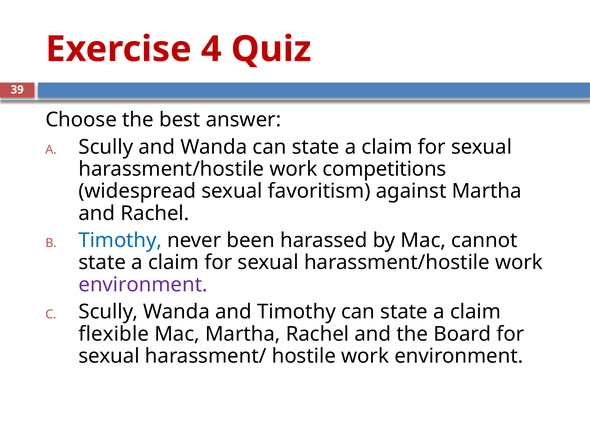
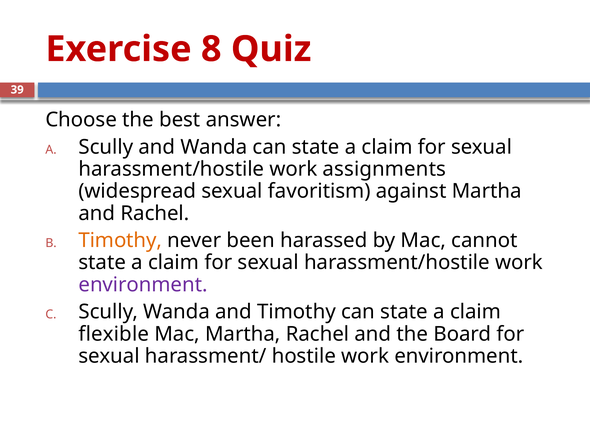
4: 4 -> 8 (211, 49)
competitions: competitions -> assignments (384, 169)
Timothy colour: blue -> orange (120, 241)
